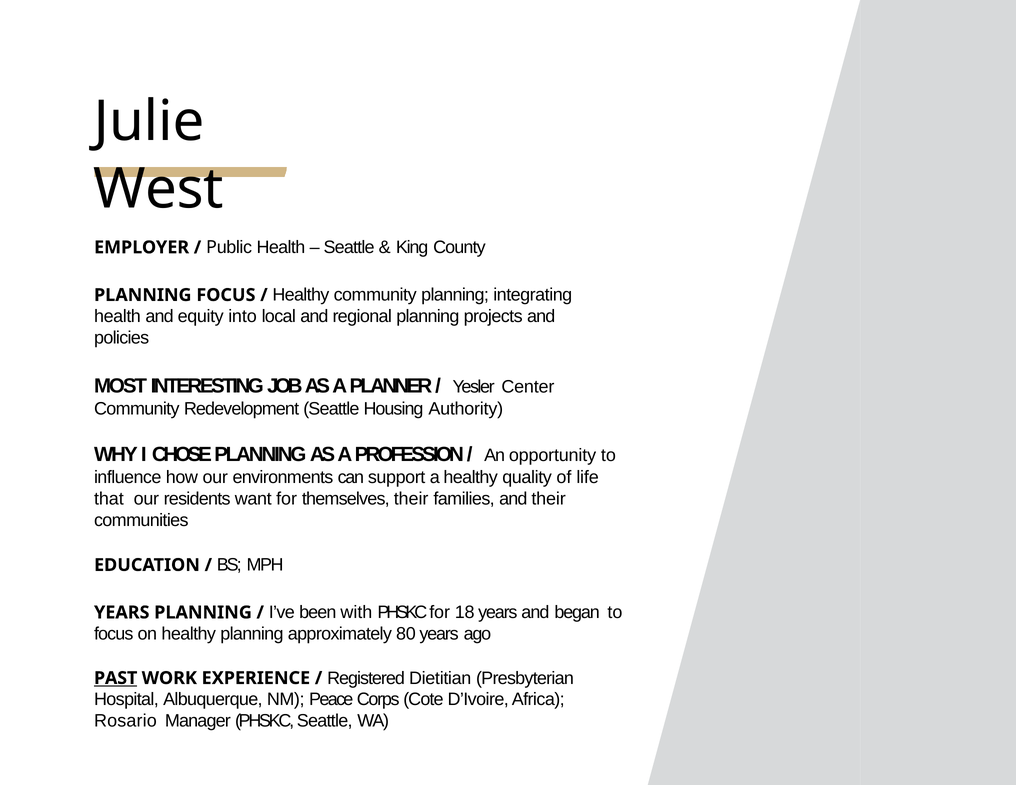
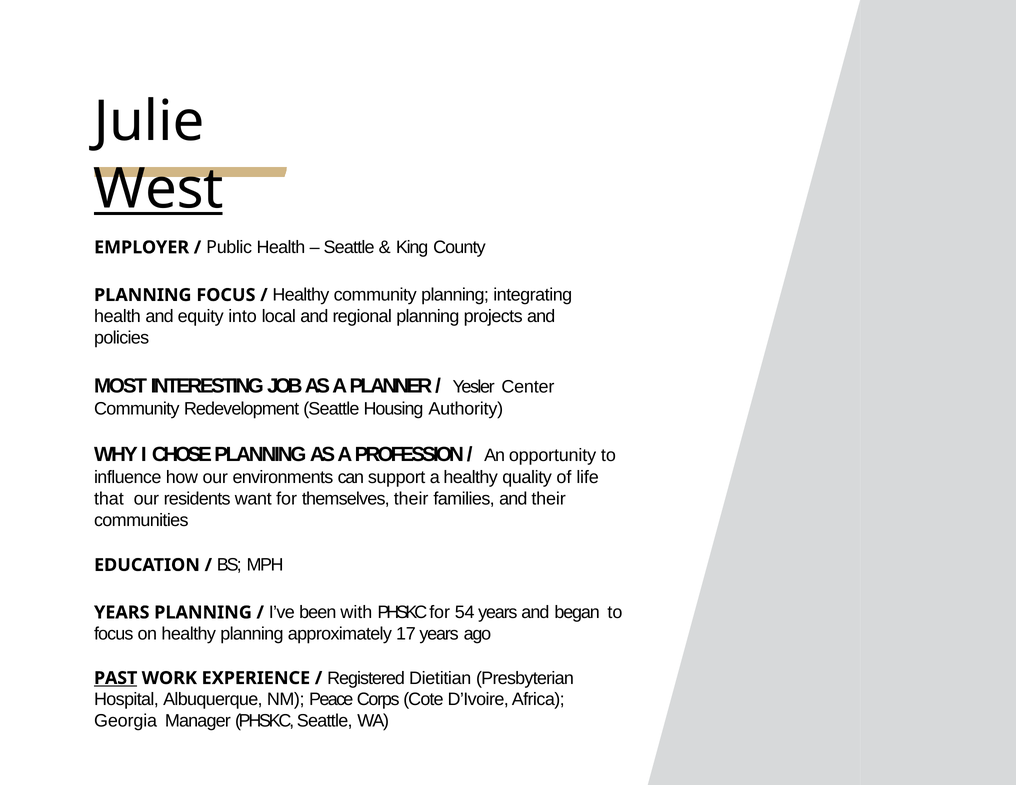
West underline: none -> present (158, 189)
18: 18 -> 54 (465, 613)
80: 80 -> 17 (406, 634)
Rosario: Rosario -> Georgia (126, 721)
